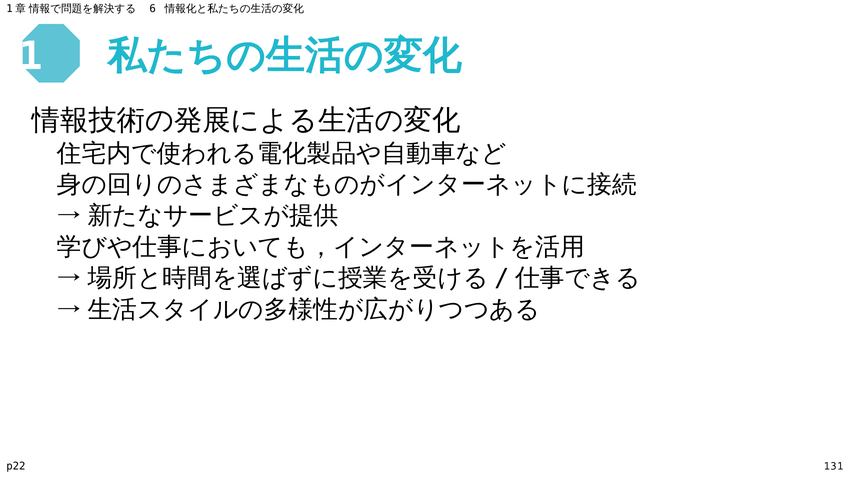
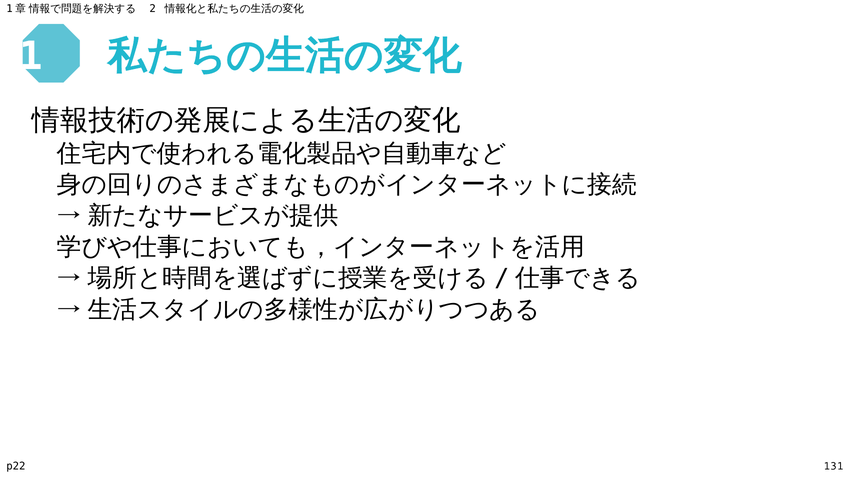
6: 6 -> 2 (153, 9)
